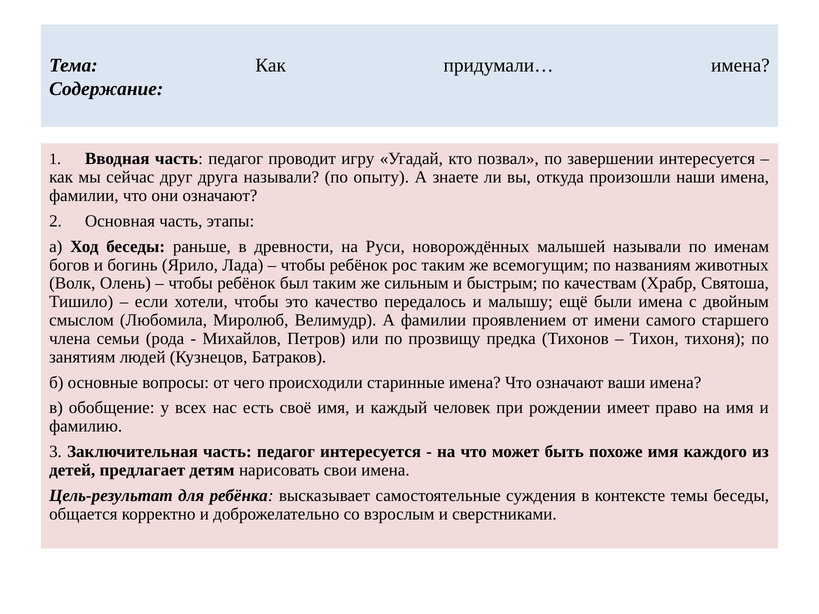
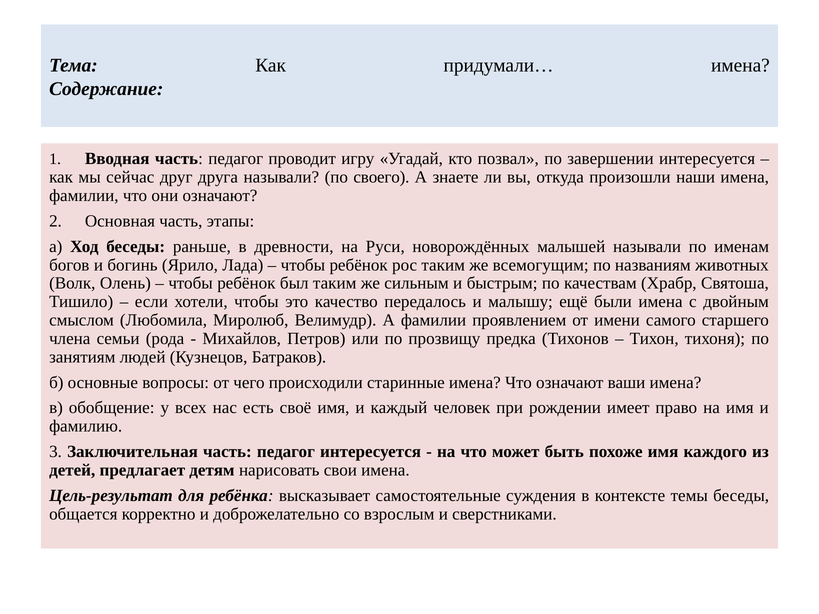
опыту: опыту -> своего (381, 177)
